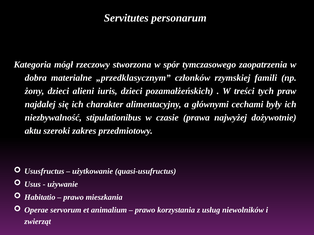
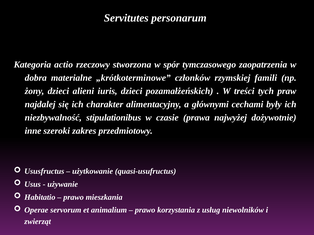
mógł: mógł -> actio (64, 65)
„przedklasycznym: „przedklasycznym -> „krótkoterminowe (133, 78)
aktu: aktu -> inne (33, 131)
